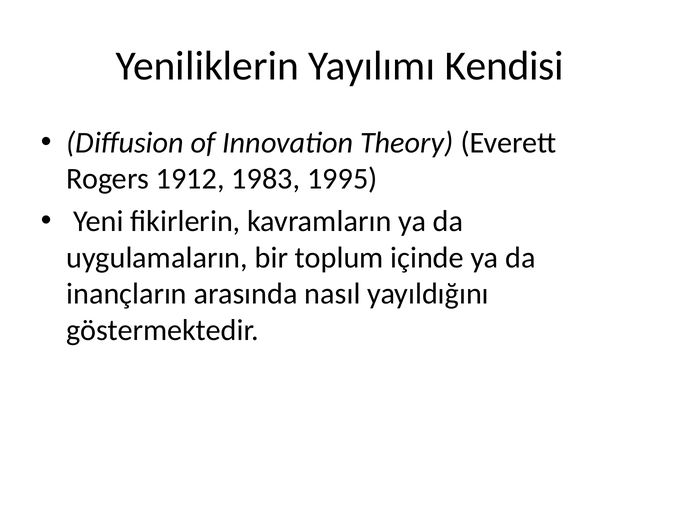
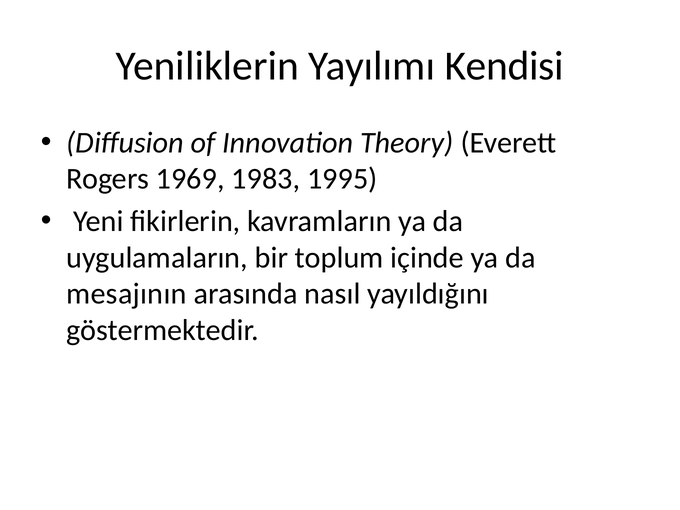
1912: 1912 -> 1969 (190, 179)
inançların: inançların -> mesajının (126, 294)
